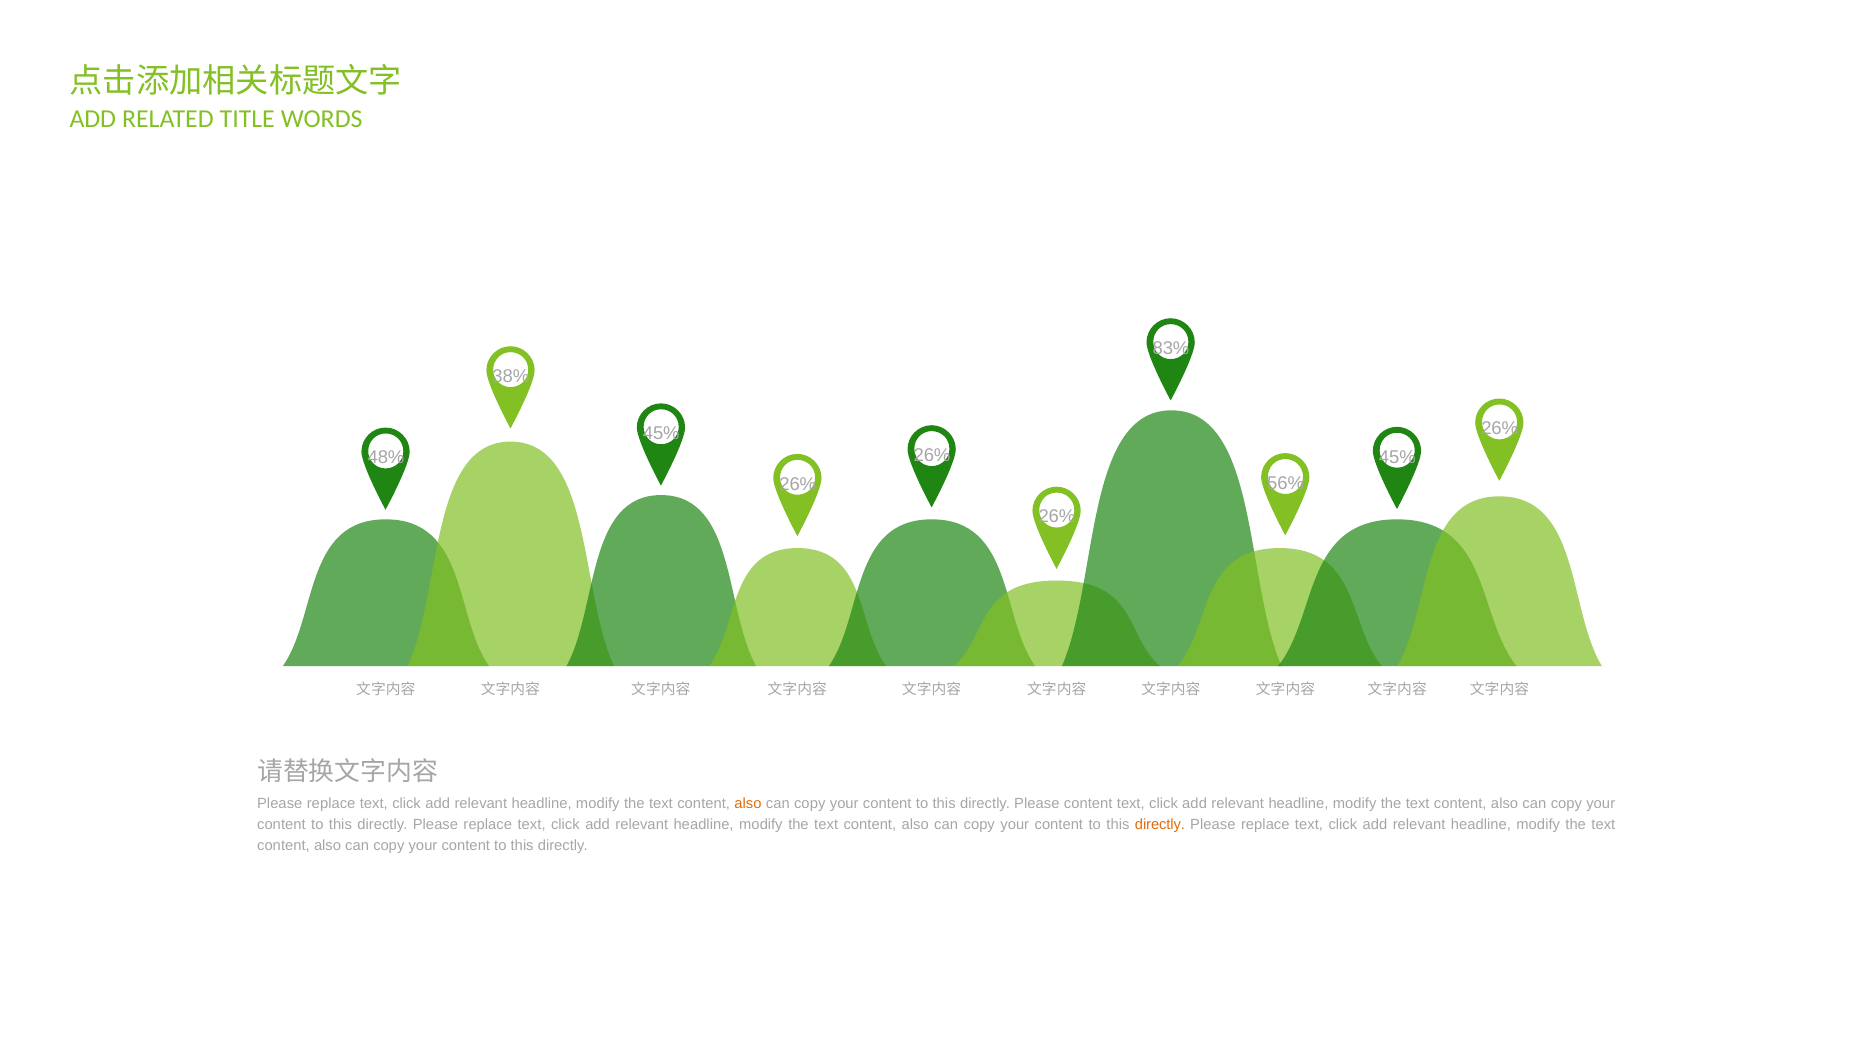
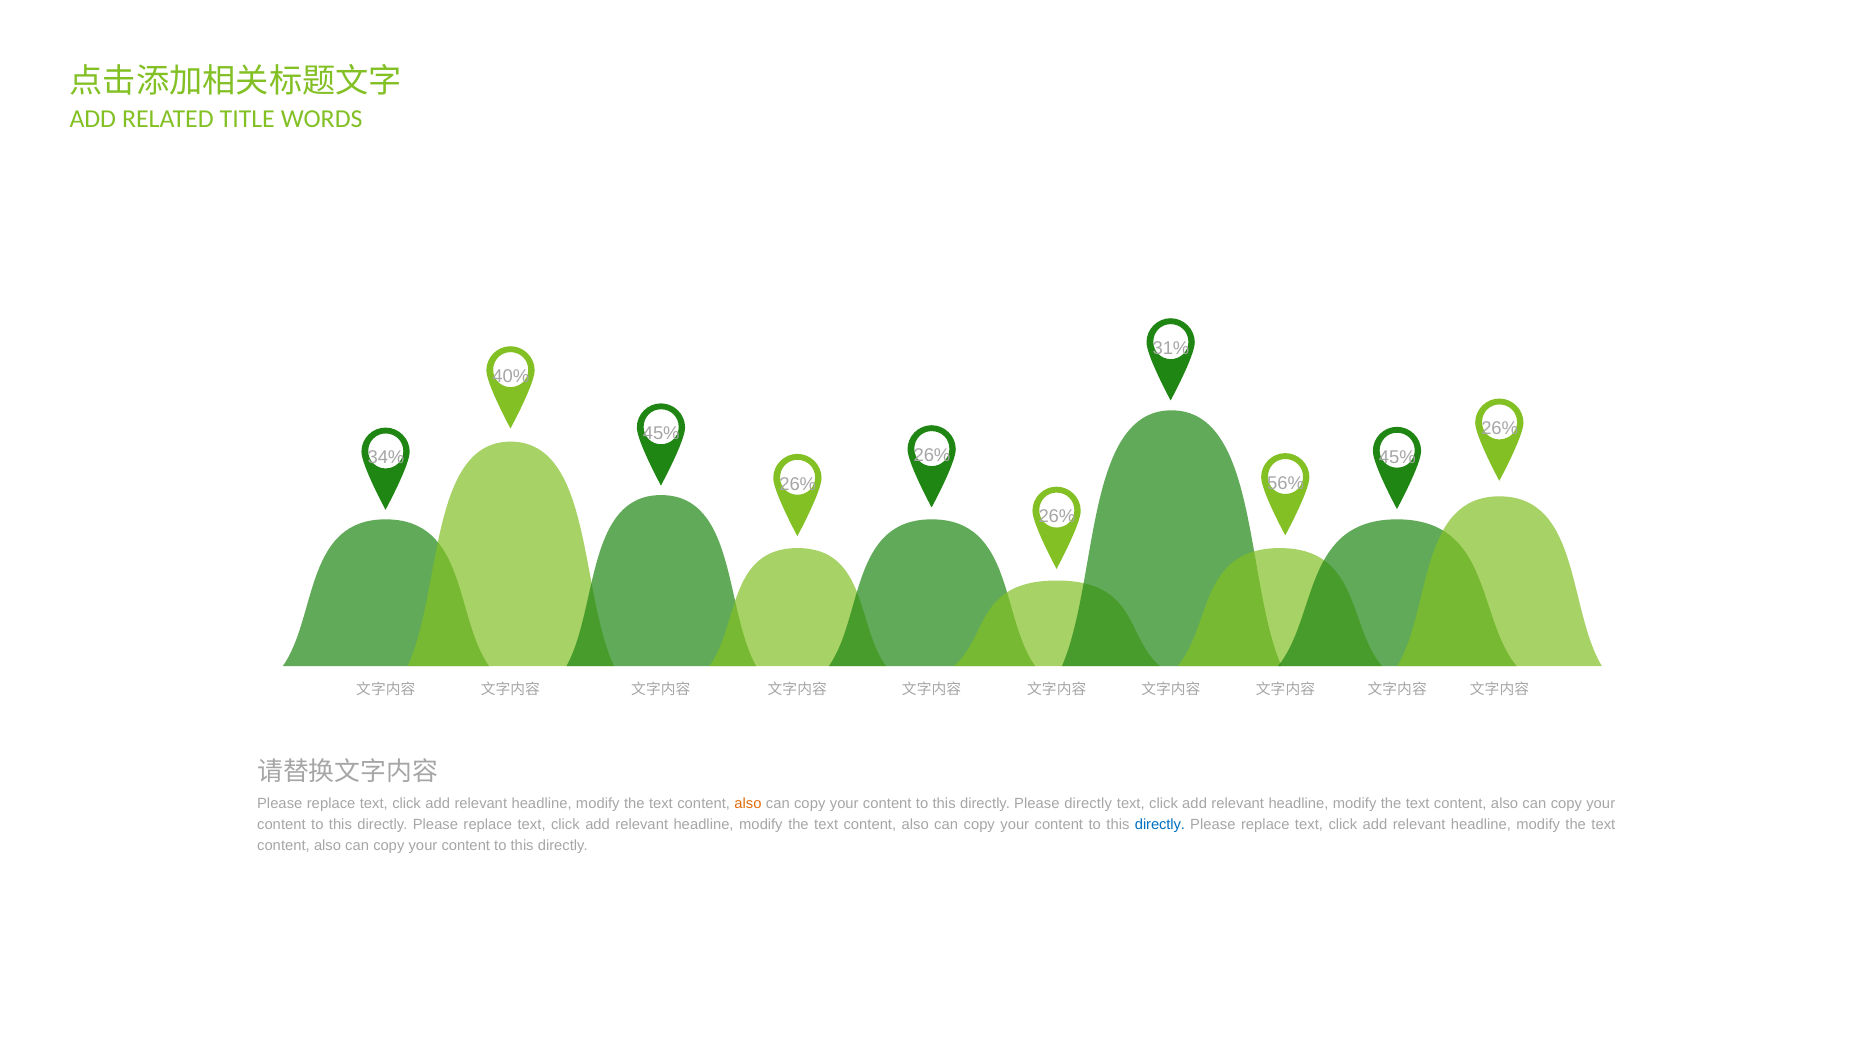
83%: 83% -> 31% (1171, 349)
38%: 38% -> 40% (511, 377)
48%: 48% -> 34% (386, 458)
Please content: content -> directly (1088, 804)
directly colour: orange -> blue (1160, 825)
